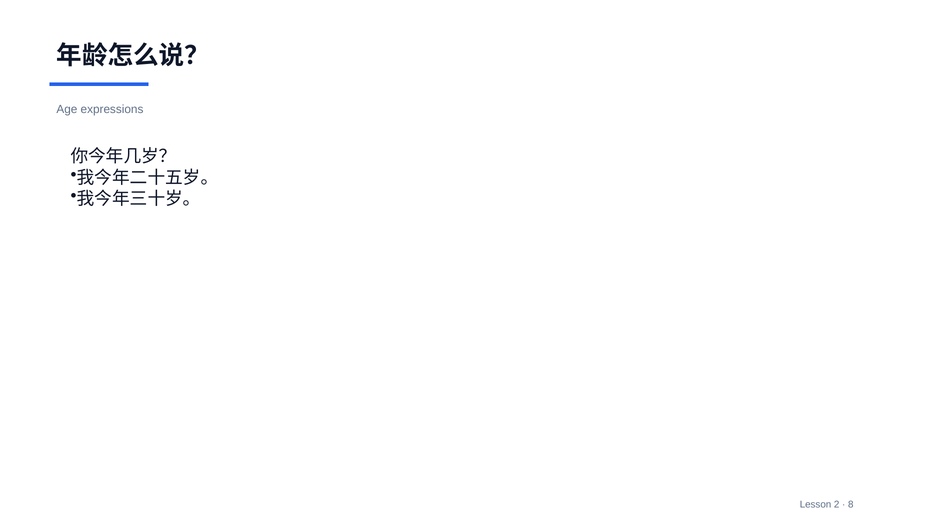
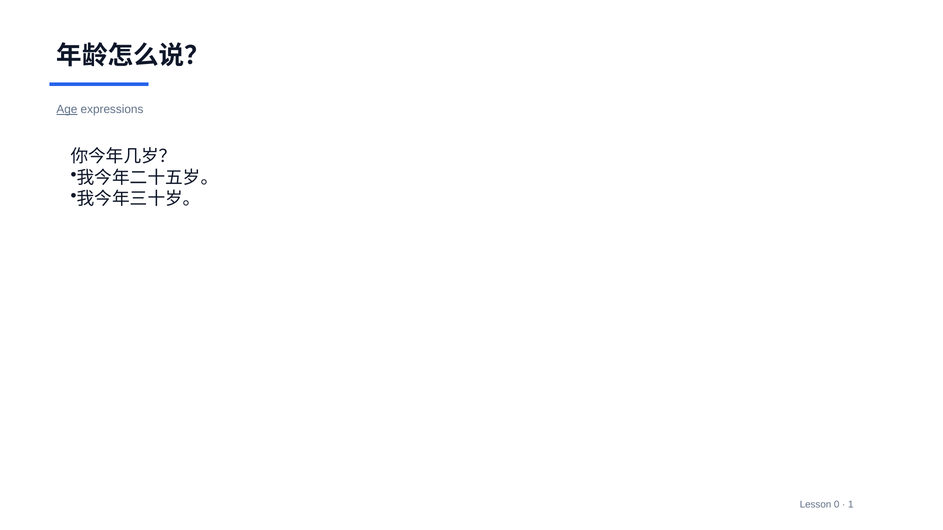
Age underline: none -> present (67, 110)
2: 2 -> 0 (837, 505)
8: 8 -> 1 (851, 505)
